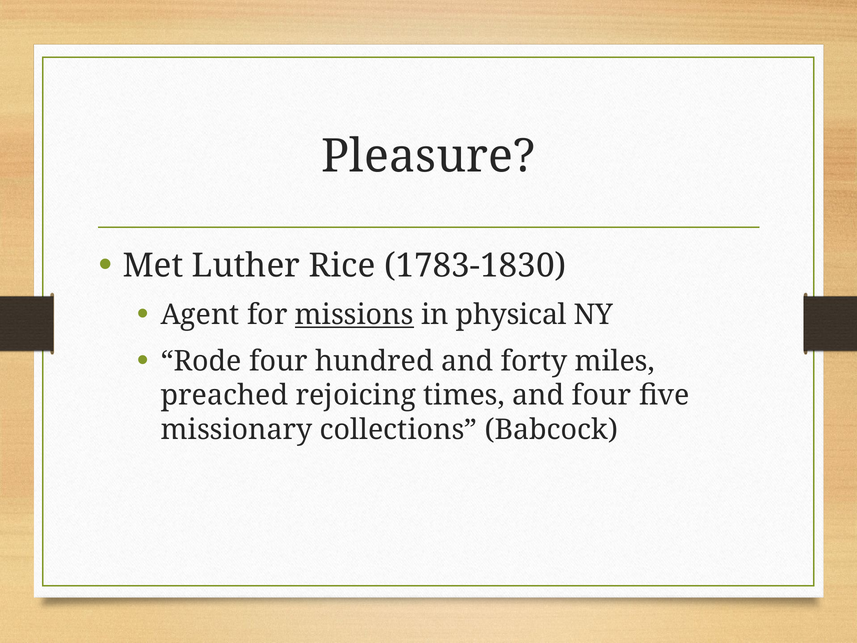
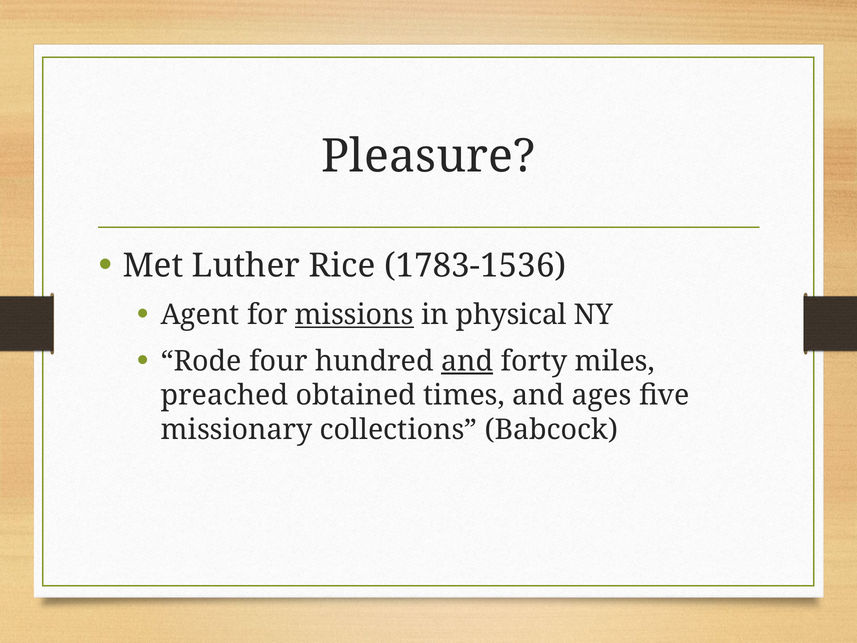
1783-1830: 1783-1830 -> 1783-1536 (475, 266)
and underline: none -> present (467, 361)
rejoicing: rejoicing -> obtained (356, 395)
and four: four -> ages (602, 395)
